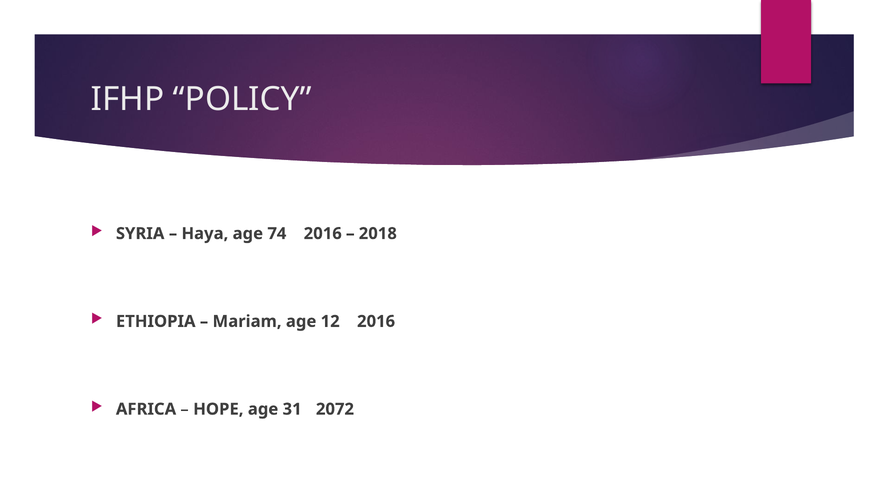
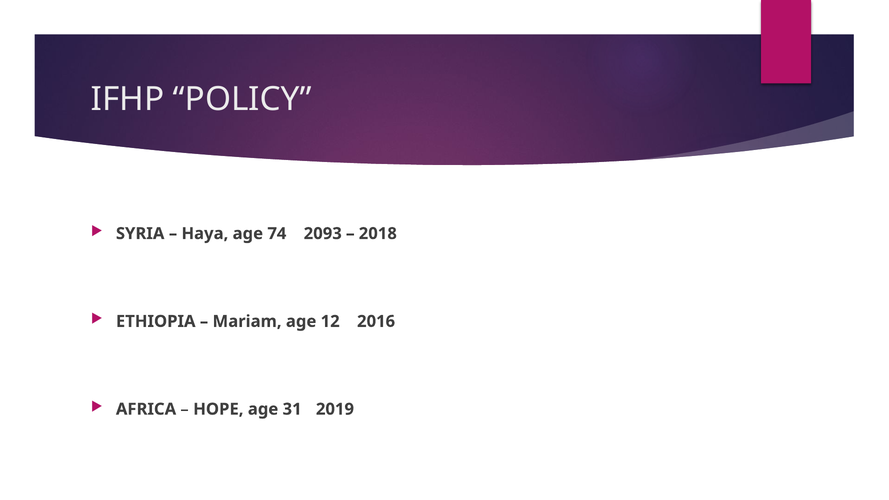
74 2016: 2016 -> 2093 (323, 234)
2072: 2072 -> 2019 (335, 409)
